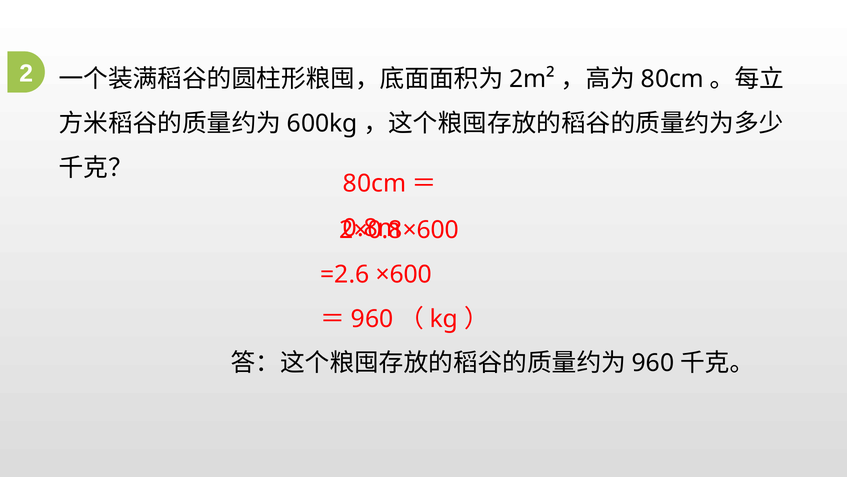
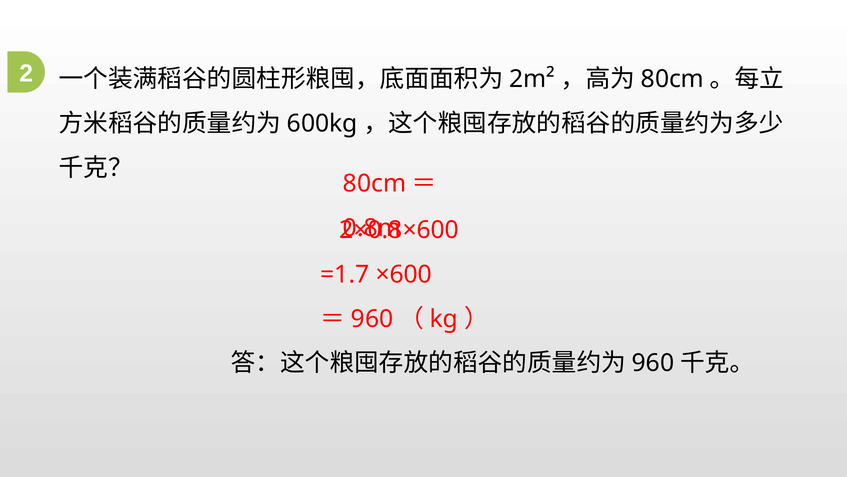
=2.6: =2.6 -> =1.7 (345, 274)
